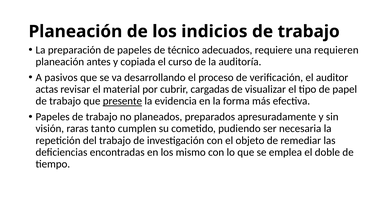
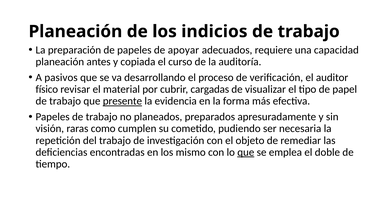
técnico: técnico -> apoyar (183, 50)
requieren: requieren -> capacidad (336, 50)
actas: actas -> físico (47, 89)
tanto: tanto -> como (103, 129)
que underline: none -> present (246, 152)
